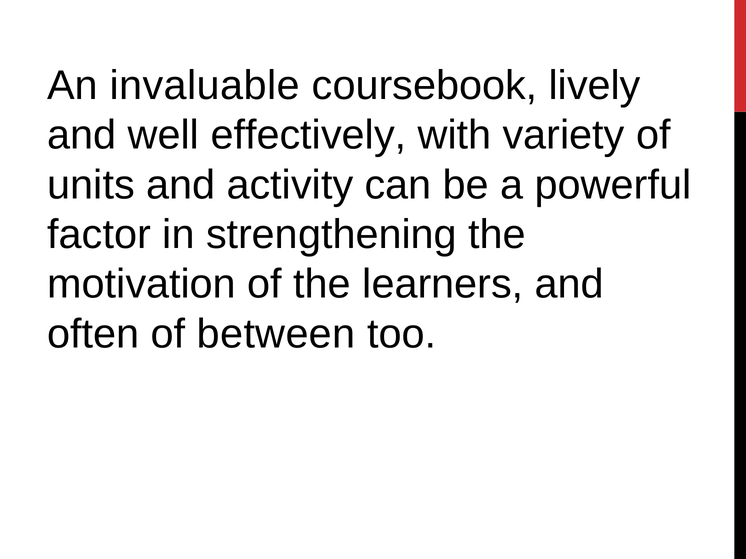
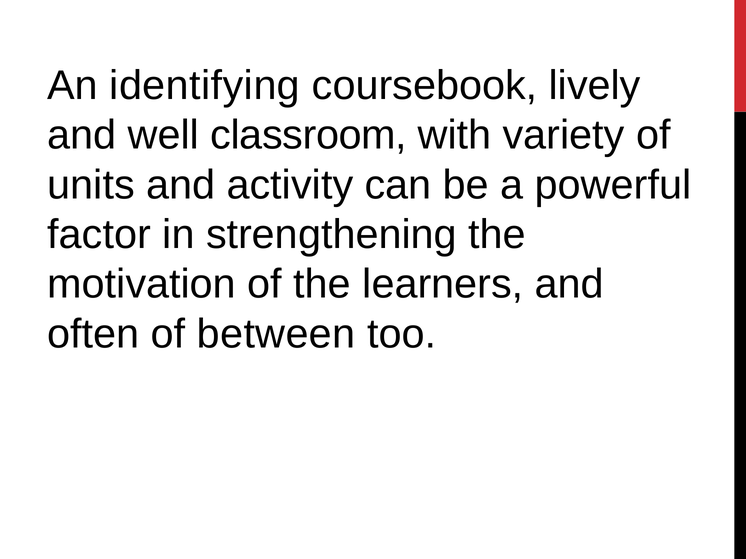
invaluable: invaluable -> identifying (205, 86)
effectively: effectively -> classroom (309, 135)
